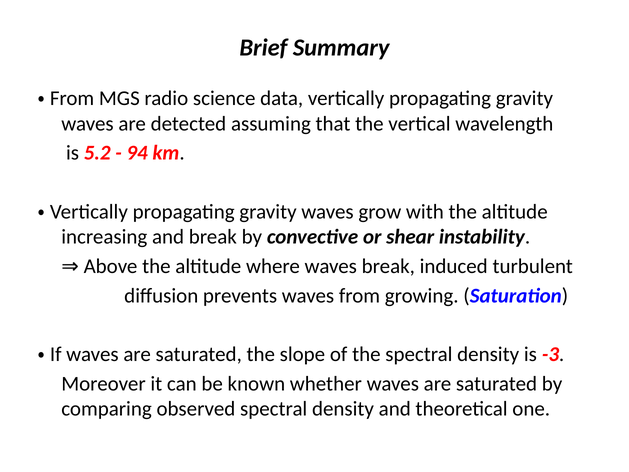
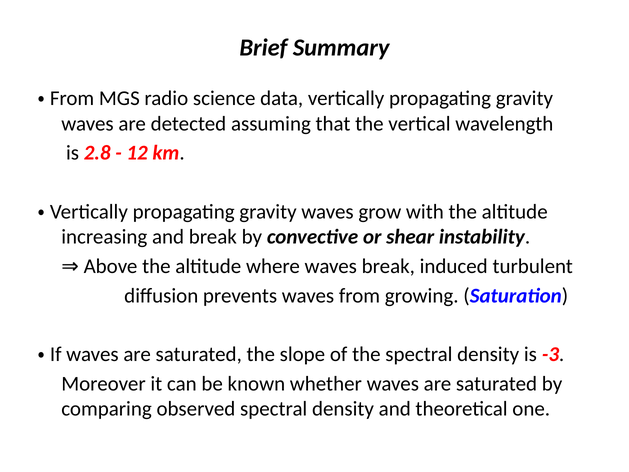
5.2: 5.2 -> 2.8 (97, 153)
94: 94 -> 12 (137, 153)
